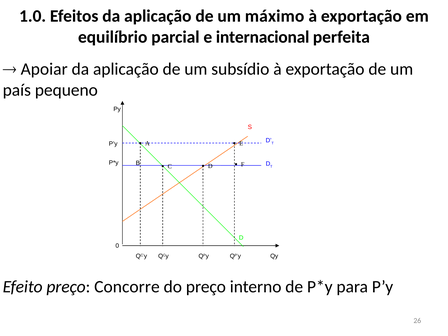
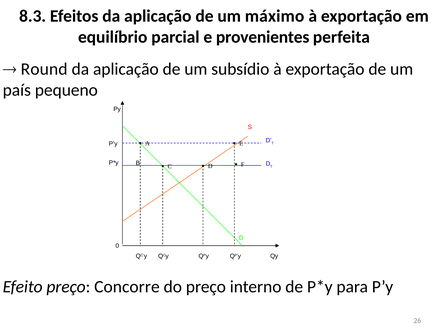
1.0: 1.0 -> 8.3 (33, 16)
internacional: internacional -> provenientes (263, 37)
Apoiar: Apoiar -> Round (44, 69)
